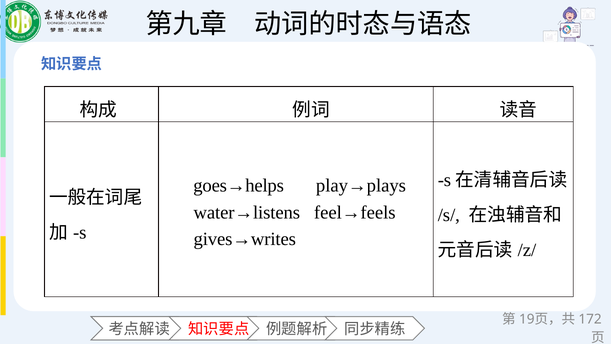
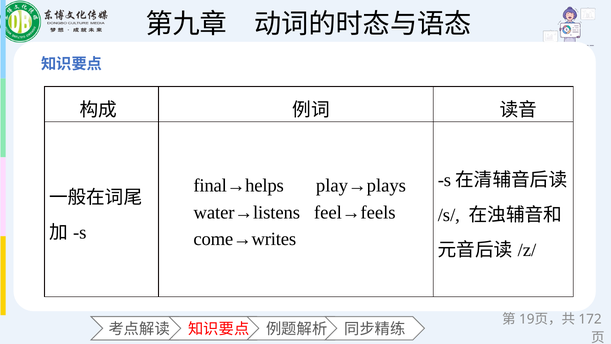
goes→helps: goes→helps -> final→helps (239, 185)
gives→writes: gives→writes -> come→writes (245, 239)
